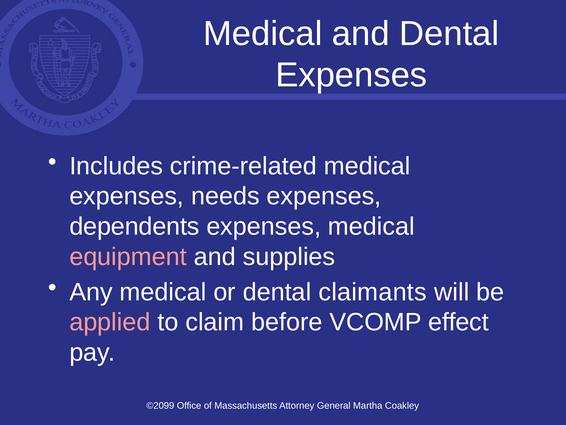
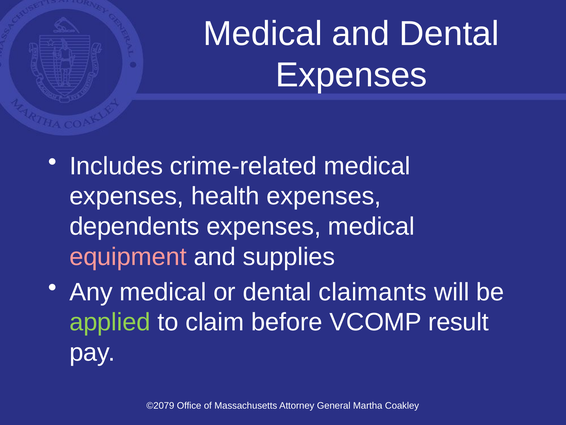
needs: needs -> health (225, 196)
applied colour: pink -> light green (110, 322)
effect: effect -> result (458, 322)
©2099: ©2099 -> ©2079 (160, 405)
